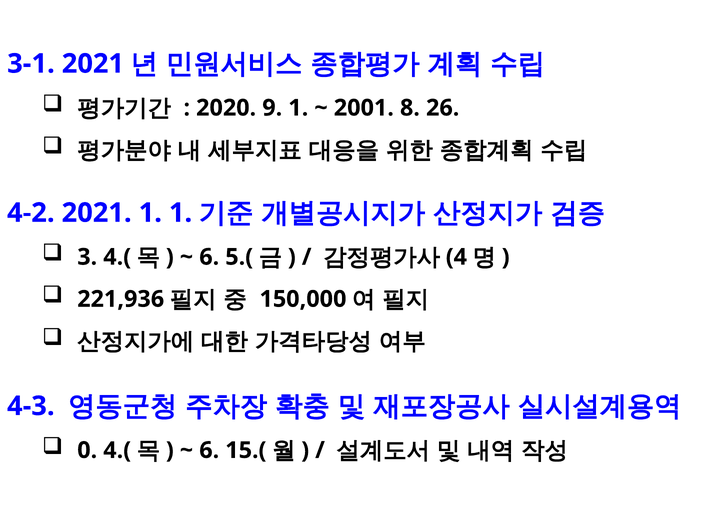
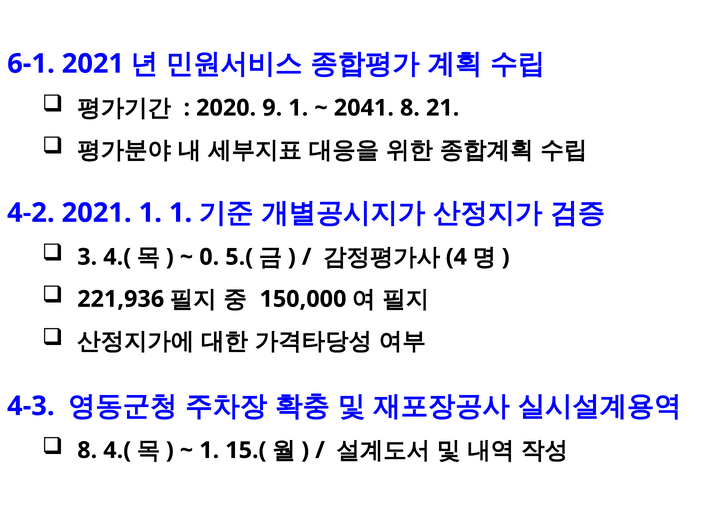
3-1: 3-1 -> 6-1 (31, 64)
2001: 2001 -> 2041 (364, 108)
26: 26 -> 21 (443, 108)
6: 6 -> 0 (209, 257)
0: 0 -> 8 (87, 451)
6: 6 -> 1 (209, 451)
